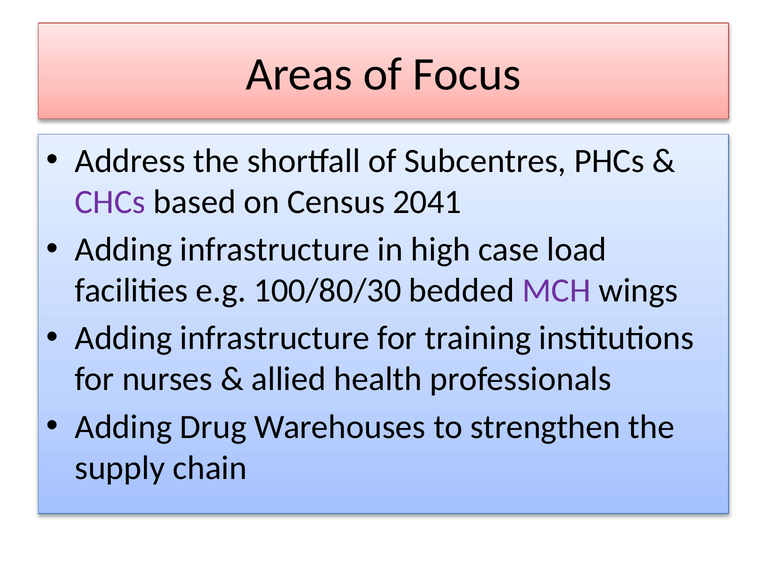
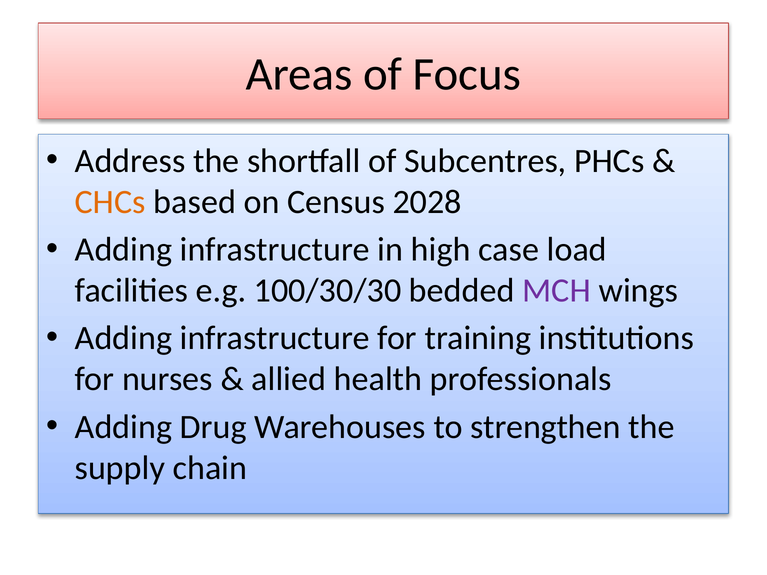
CHCs colour: purple -> orange (110, 202)
2041: 2041 -> 2028 (427, 202)
100/80/30: 100/80/30 -> 100/30/30 (328, 291)
